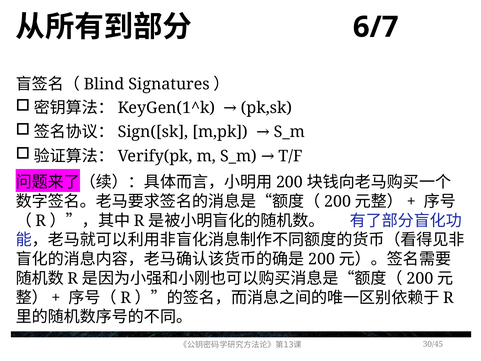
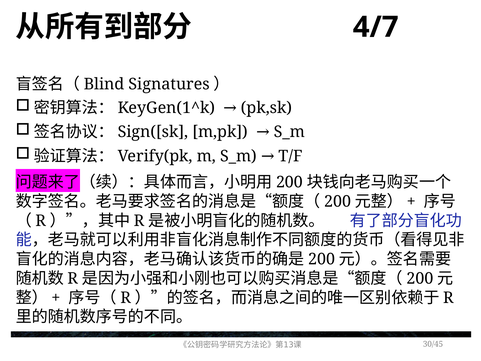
6/7: 6/7 -> 4/7 (376, 27)
